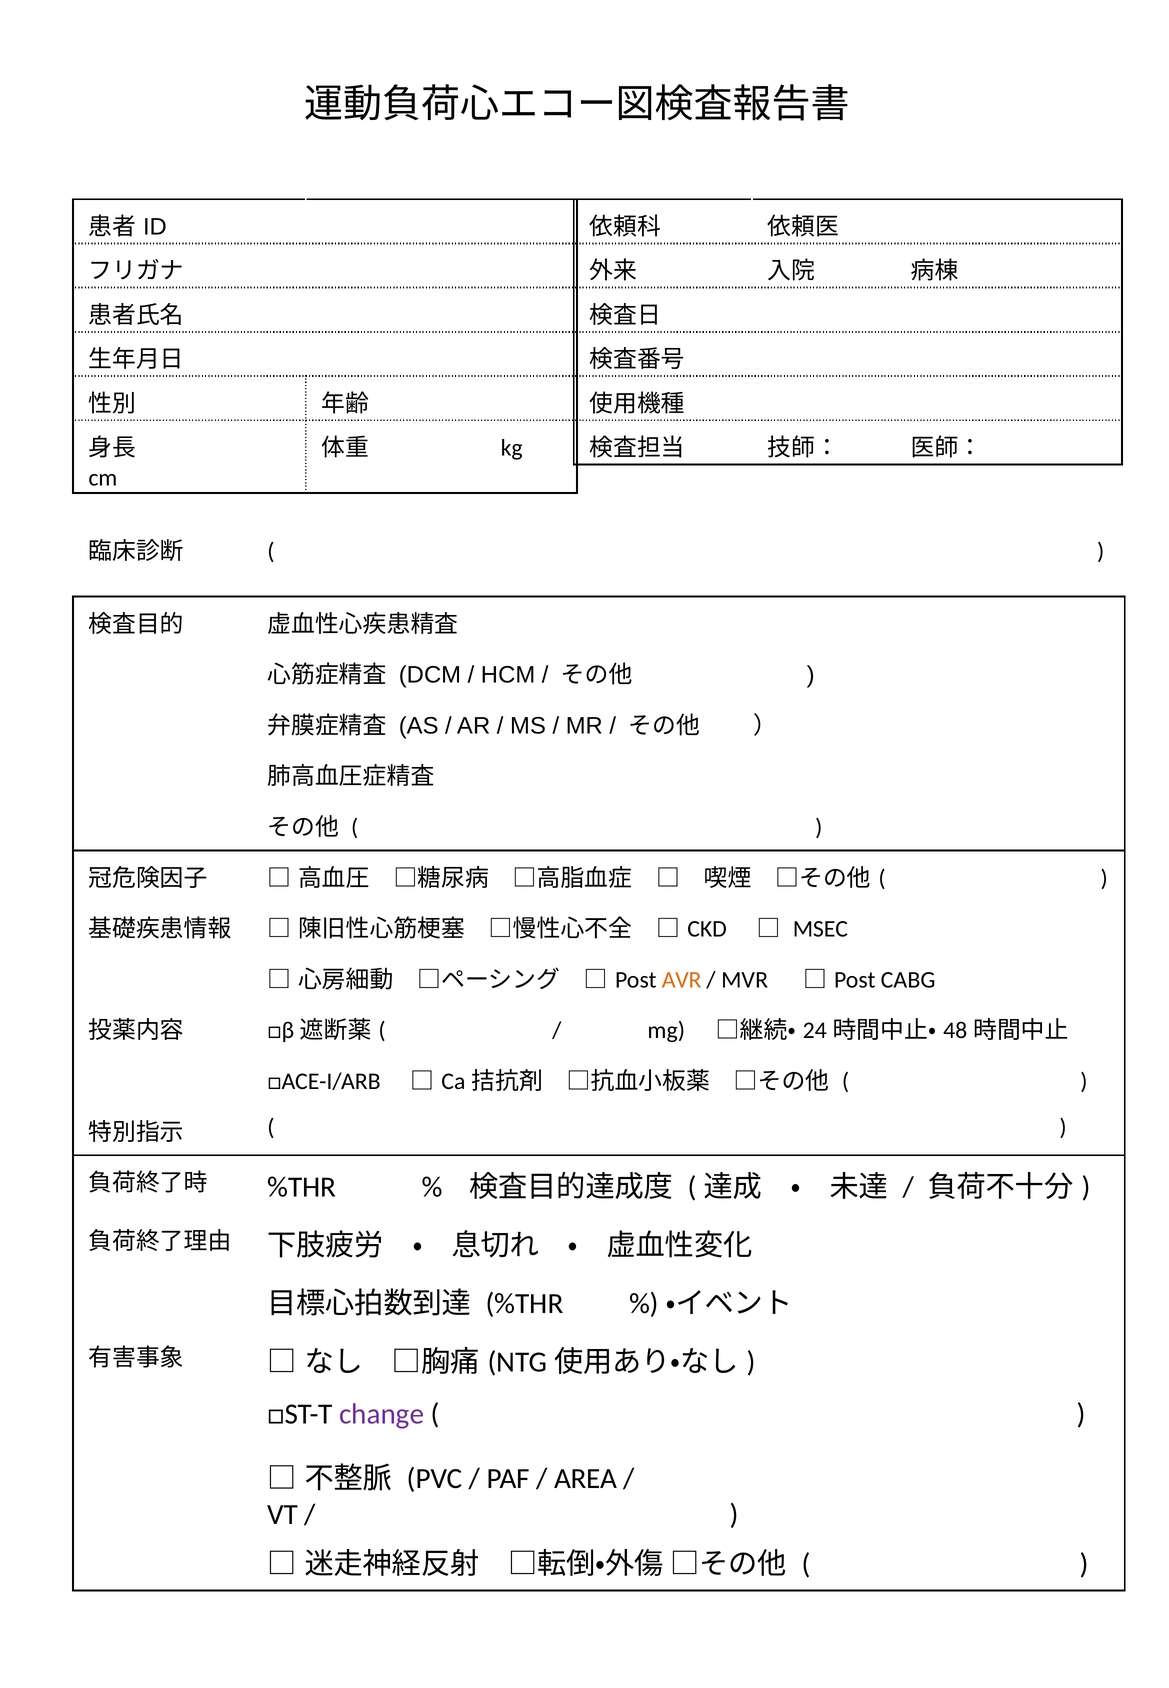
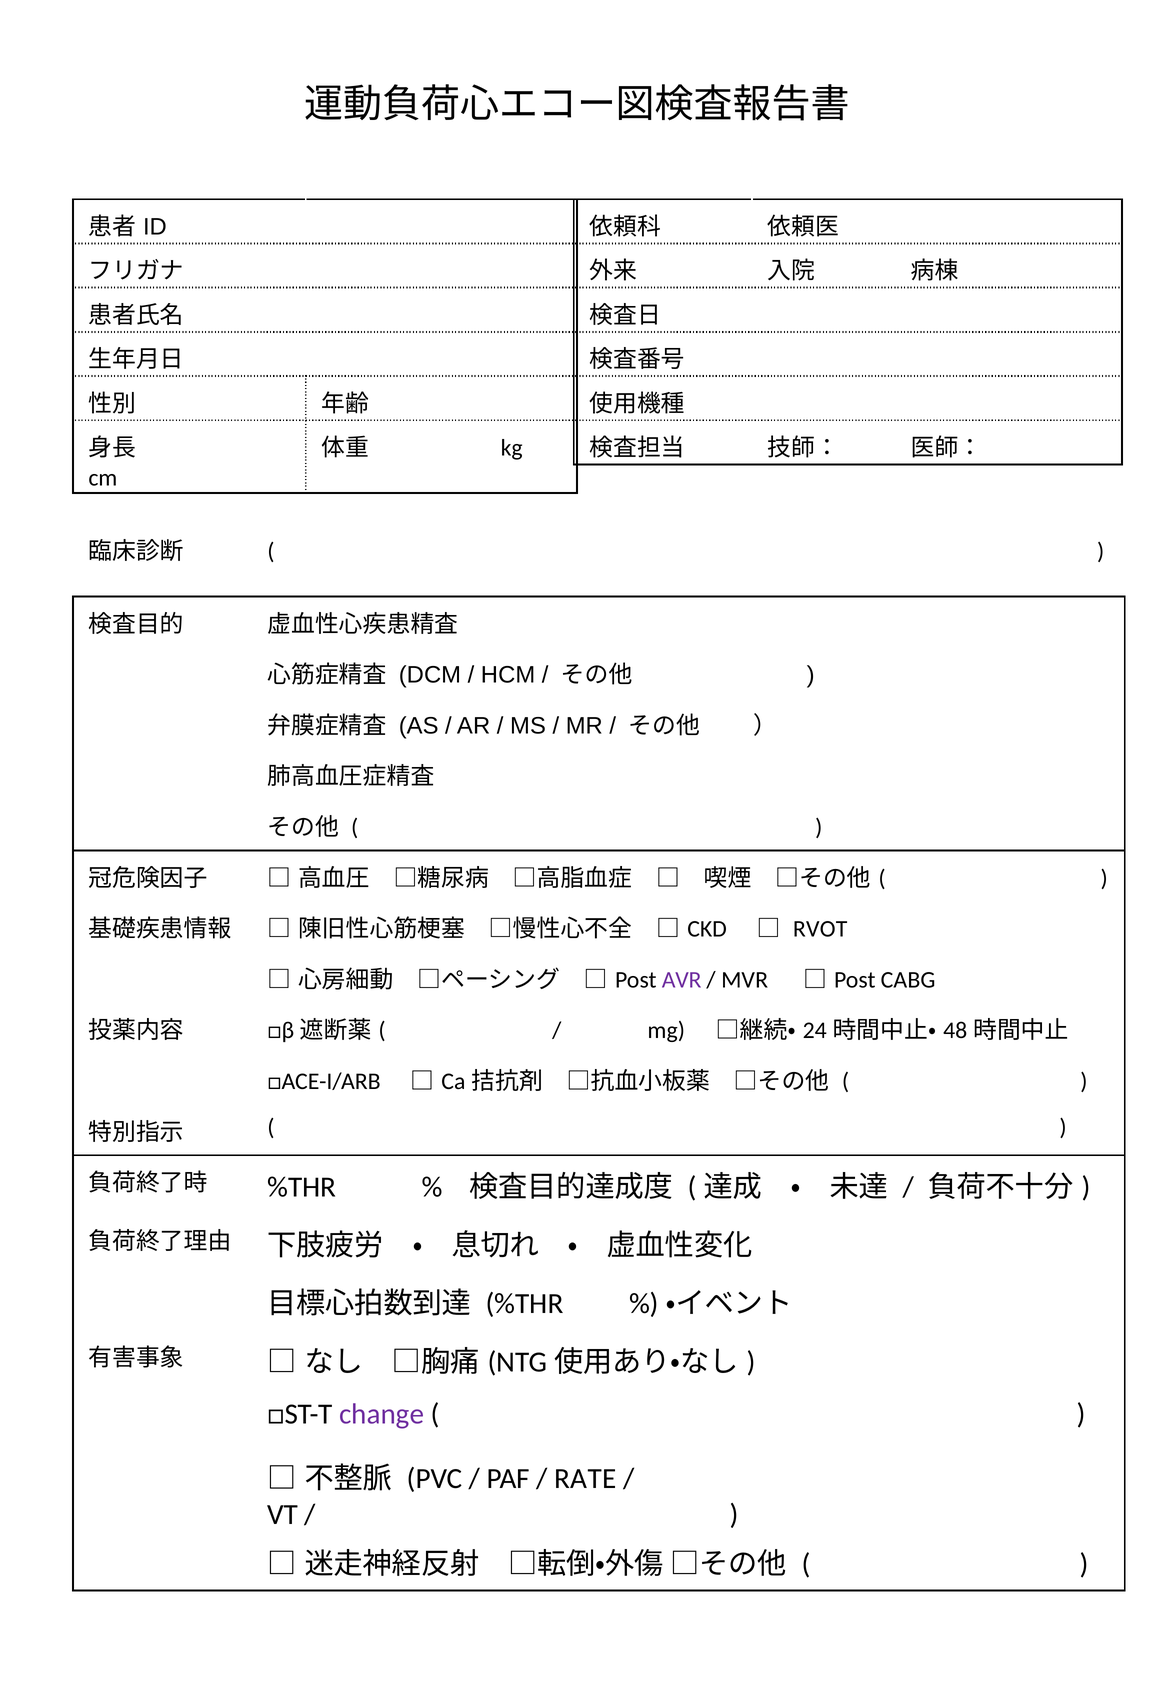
MSEC: MSEC -> RVOT (820, 929)
AVR colour: orange -> purple (682, 980)
AREA: AREA -> RATE (585, 1479)
